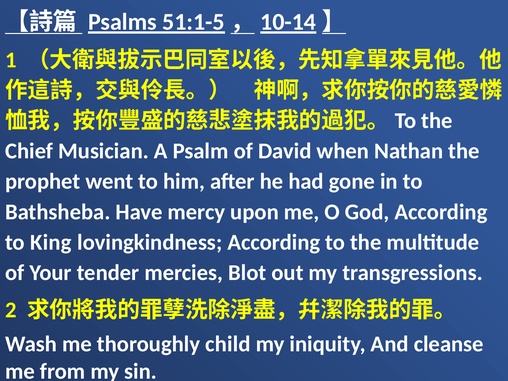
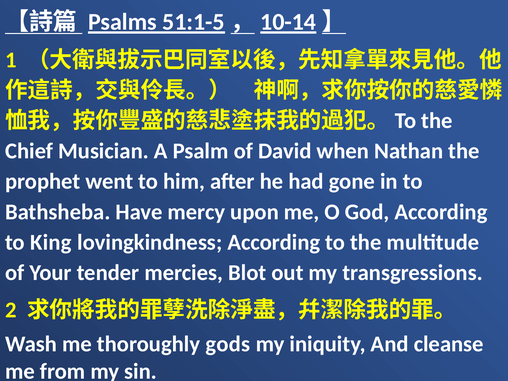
child: child -> gods (228, 344)
